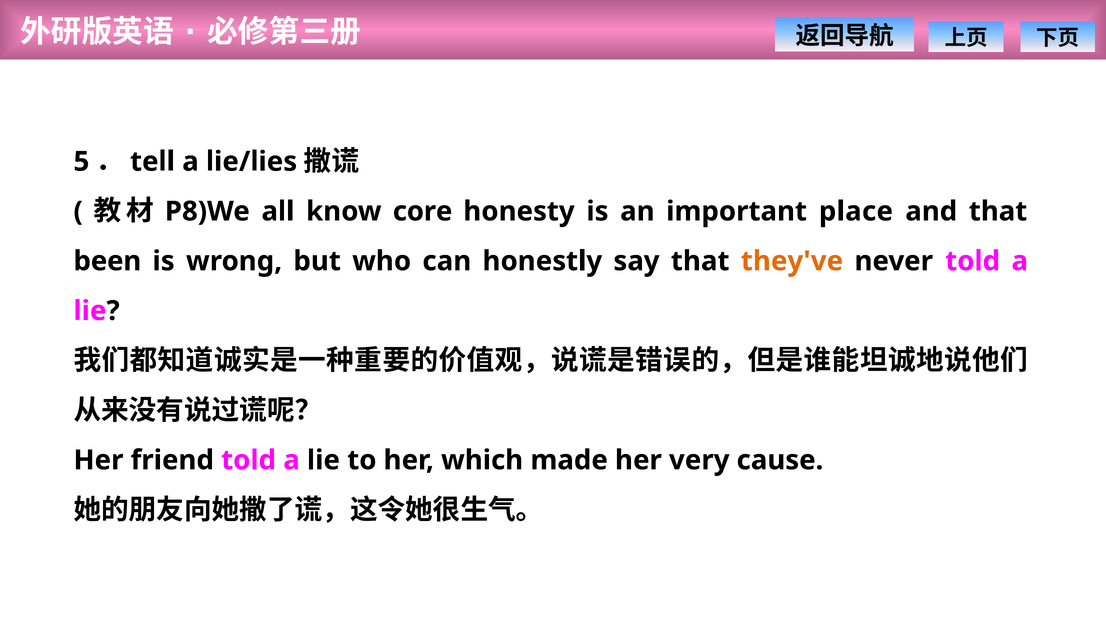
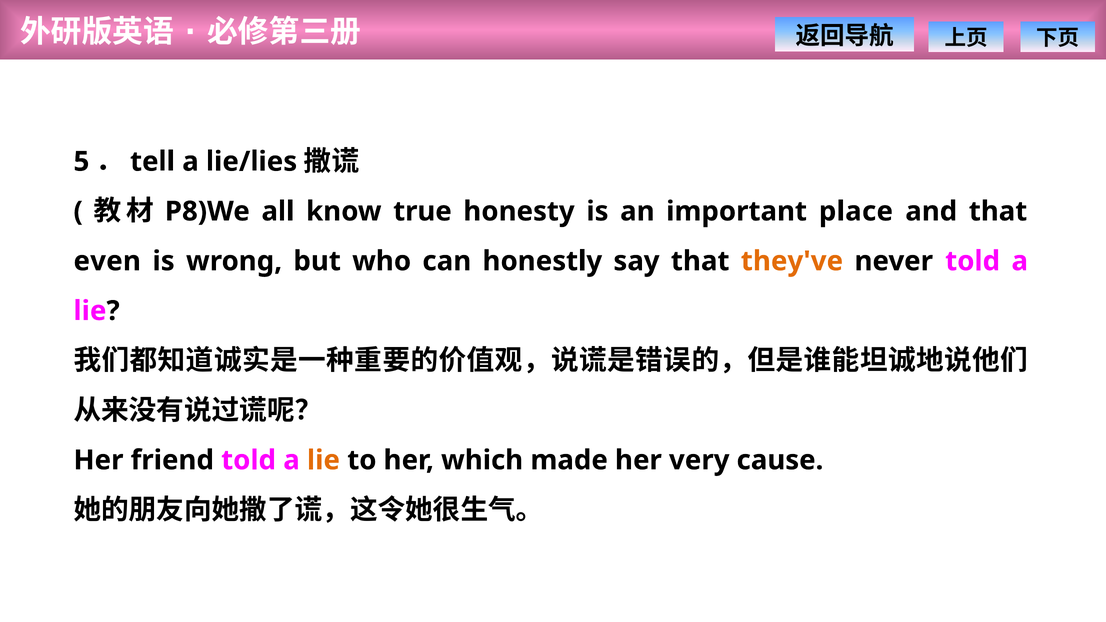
core: core -> true (422, 211)
been: been -> even (107, 261)
lie colour: black -> orange (323, 460)
